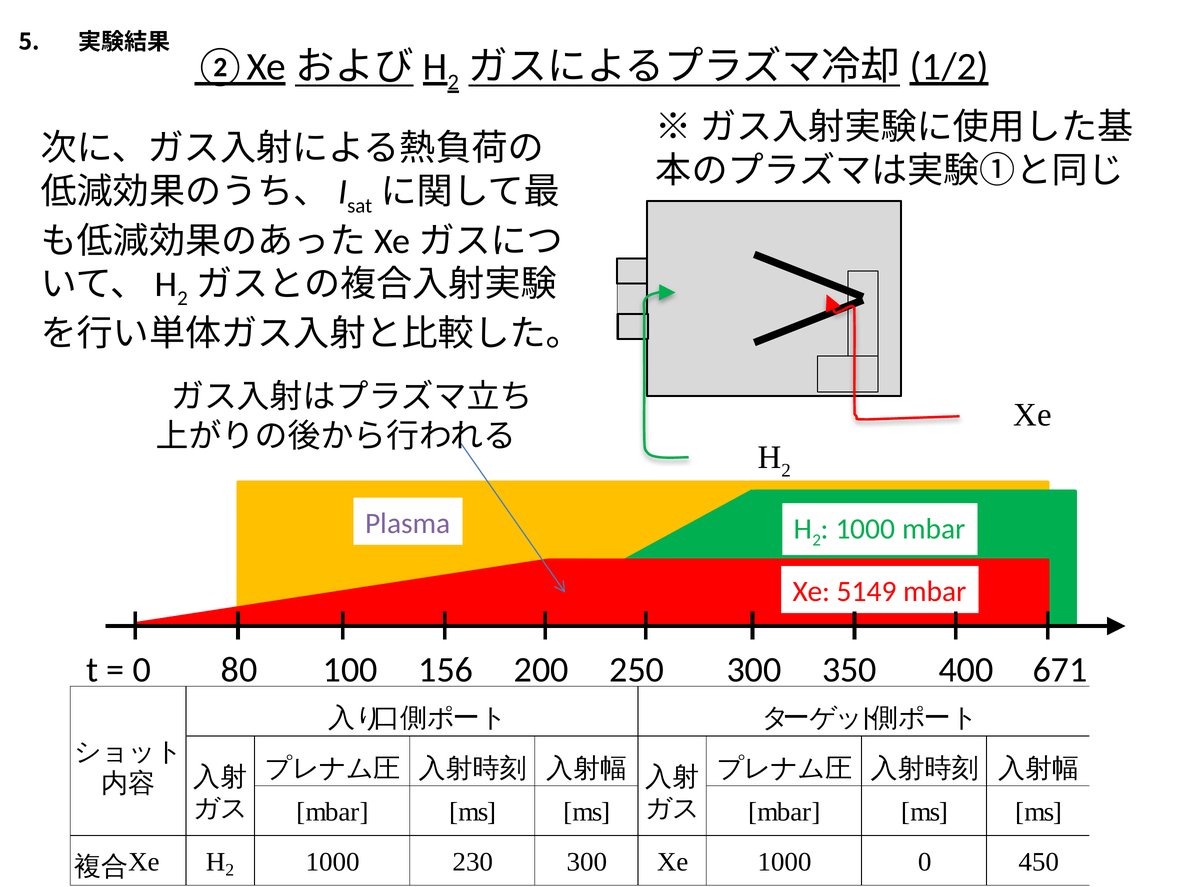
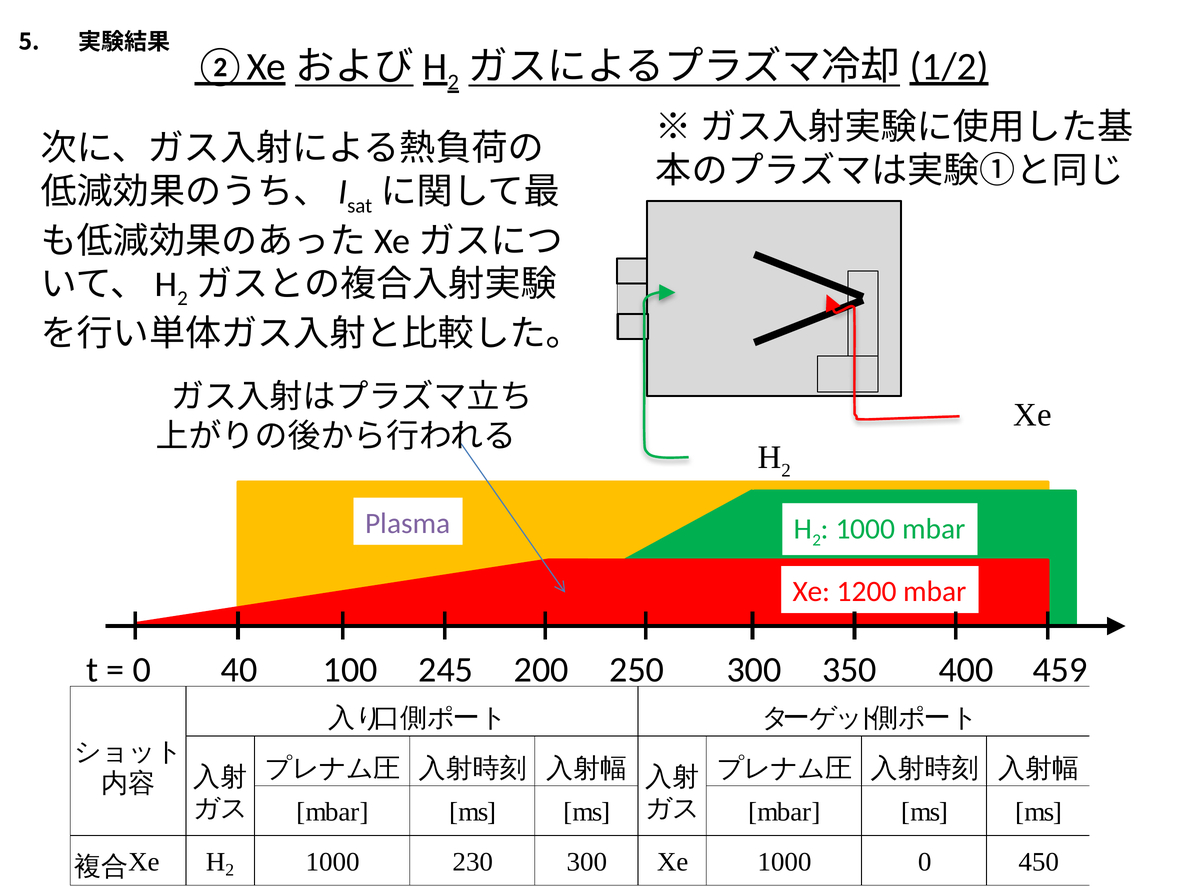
5149: 5149 -> 1200 (867, 592)
80: 80 -> 40 (239, 670)
156: 156 -> 245 (446, 670)
671: 671 -> 459 (1060, 670)
